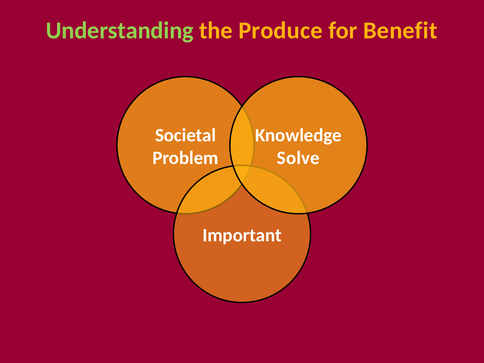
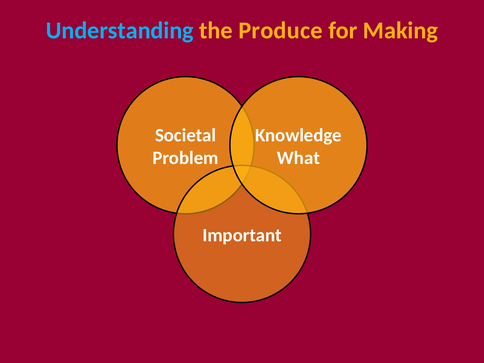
Understanding colour: light green -> light blue (120, 31)
Benefit: Benefit -> Making (400, 31)
Solve: Solve -> What (298, 158)
